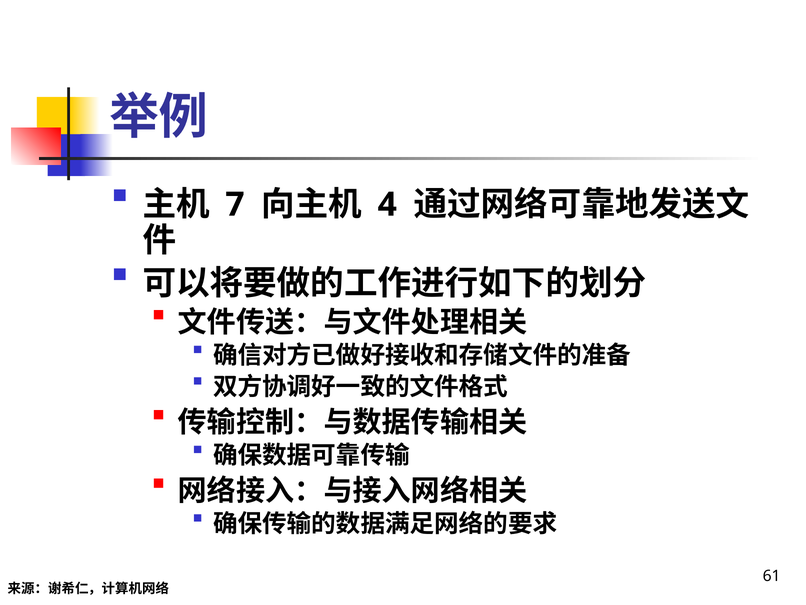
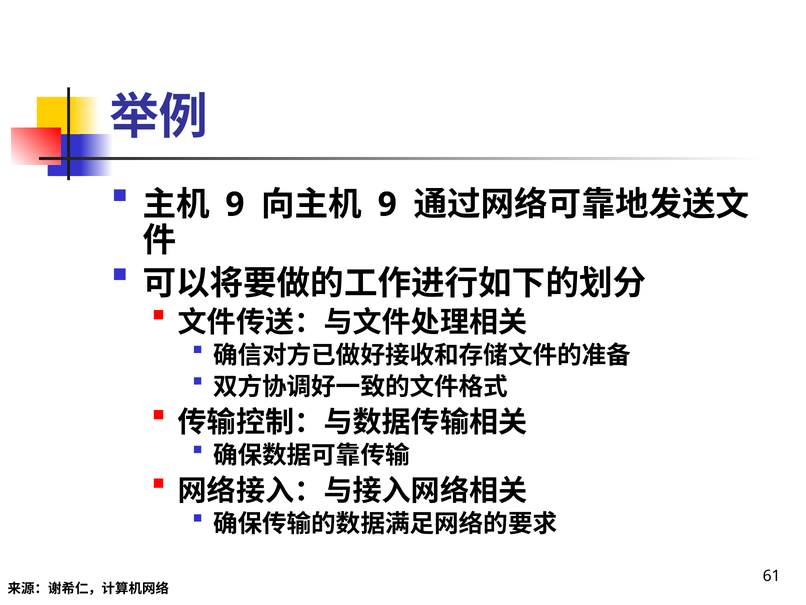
7: 7 -> 9 (235, 204)
4: 4 -> 9 (387, 204)
